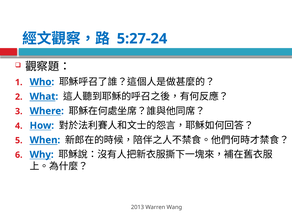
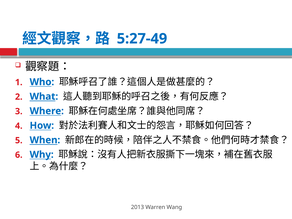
5:27-24: 5:27-24 -> 5:27-49 (142, 39)
